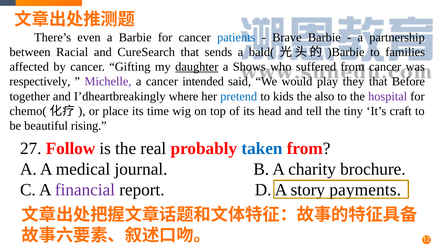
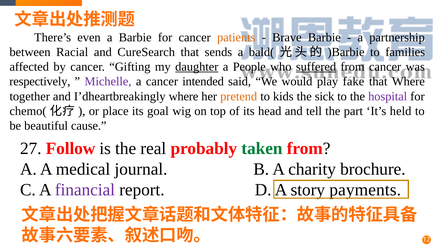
patients colour: blue -> orange (236, 37)
Shows: Shows -> People (249, 67)
suffered underline: none -> present (316, 67)
they: they -> fake (353, 82)
that Before: Before -> Where (408, 82)
pretend colour: blue -> orange (239, 96)
also: also -> sick (325, 96)
time: time -> goal (158, 111)
tiny: tiny -> part (353, 111)
craft: craft -> held (401, 111)
rising: rising -> cause (89, 126)
taken colour: blue -> green (262, 149)
